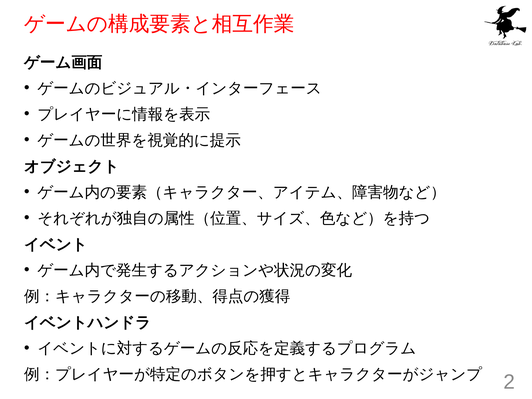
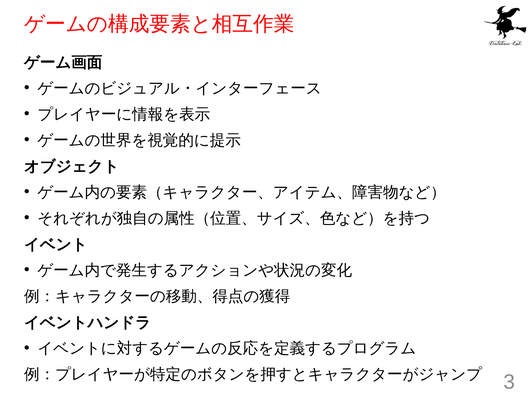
2: 2 -> 3 (509, 382)
